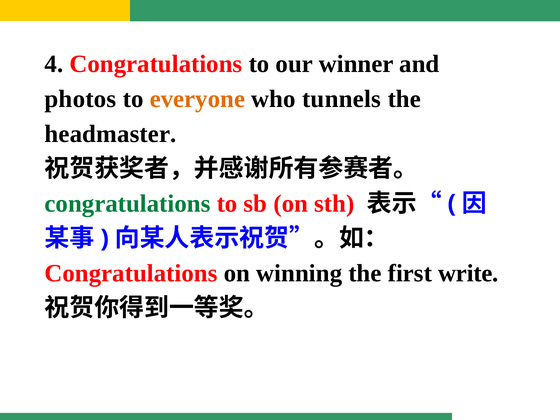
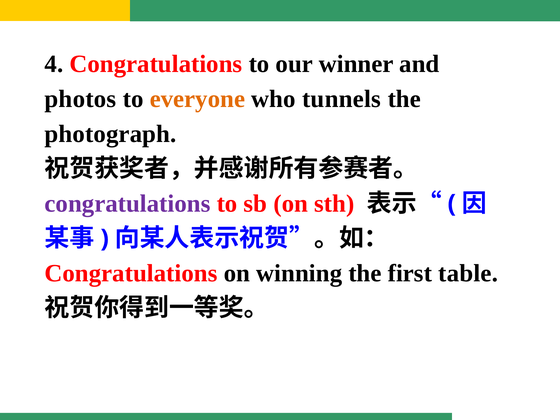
headmaster: headmaster -> photograph (111, 134)
congratulations colour: green -> purple (128, 204)
write: write -> table (468, 273)
